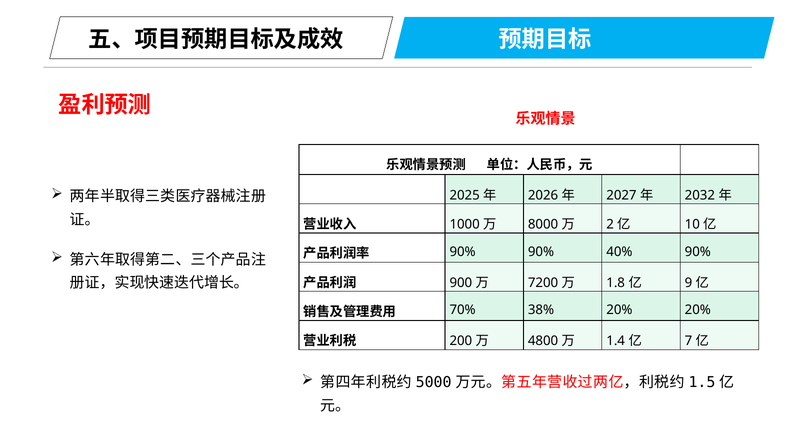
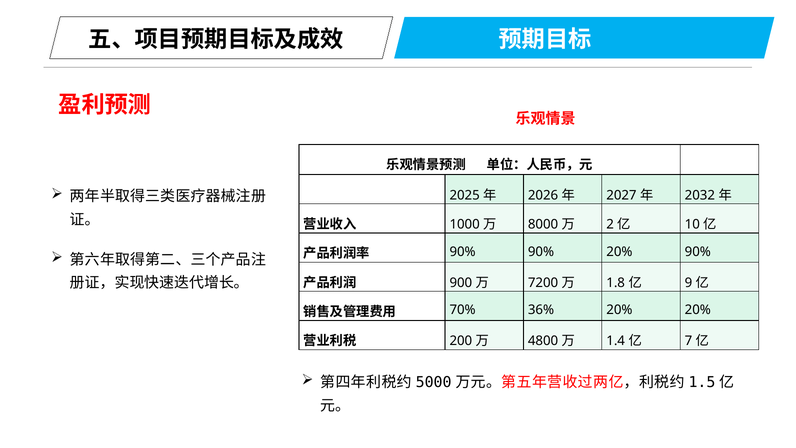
90% 40%: 40% -> 20% (619, 252)
38%: 38% -> 36% (541, 310)
